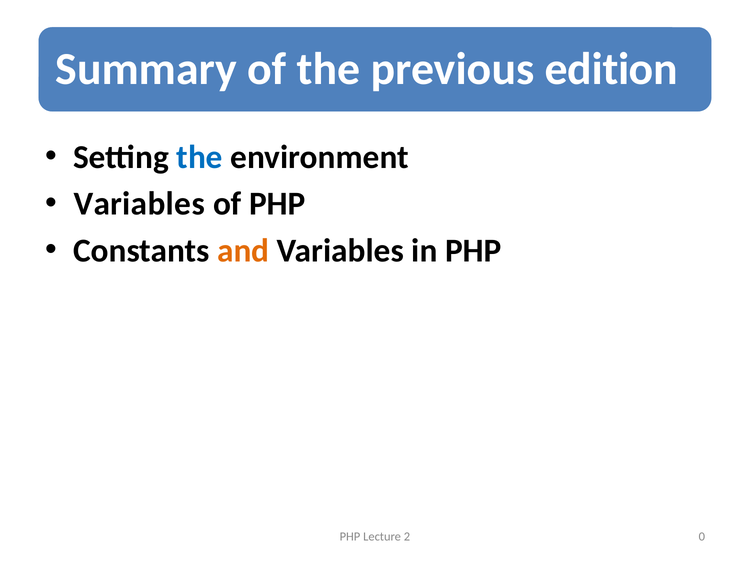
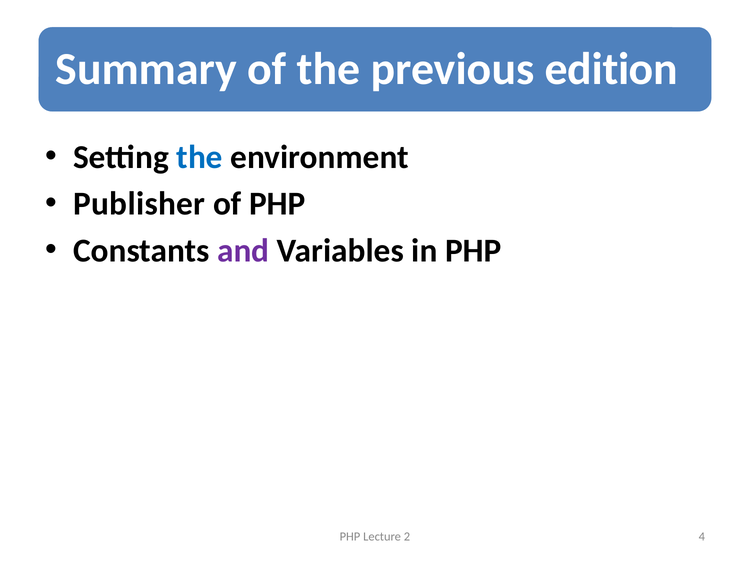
Variables: Variables -> Publisher (139, 204)
and colour: orange -> purple (243, 251)
0: 0 -> 4 (702, 537)
